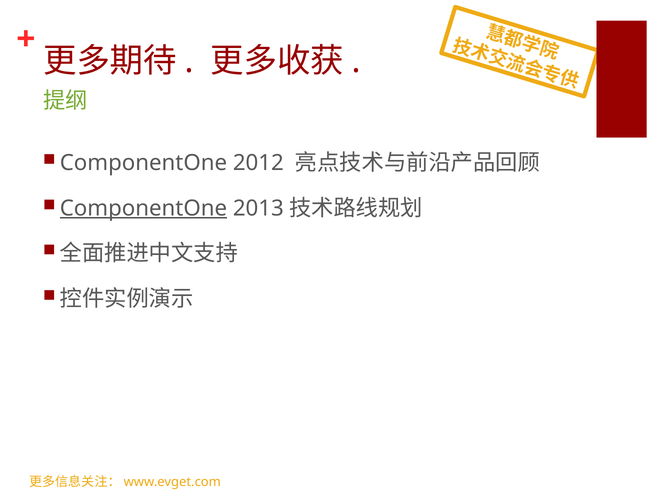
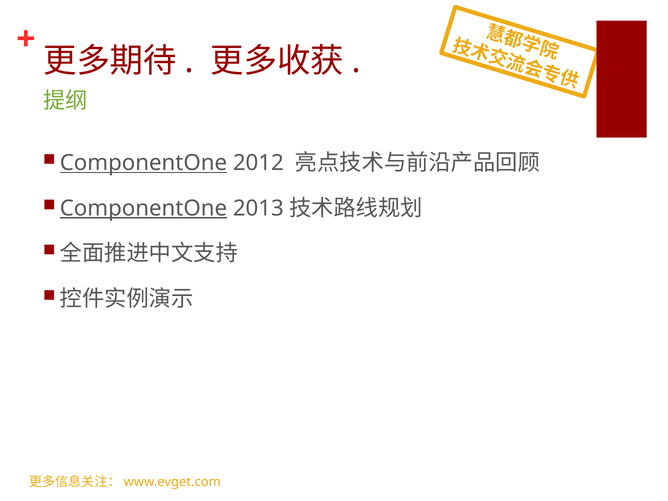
ComponentOne underline: none -> present (143, 163)
